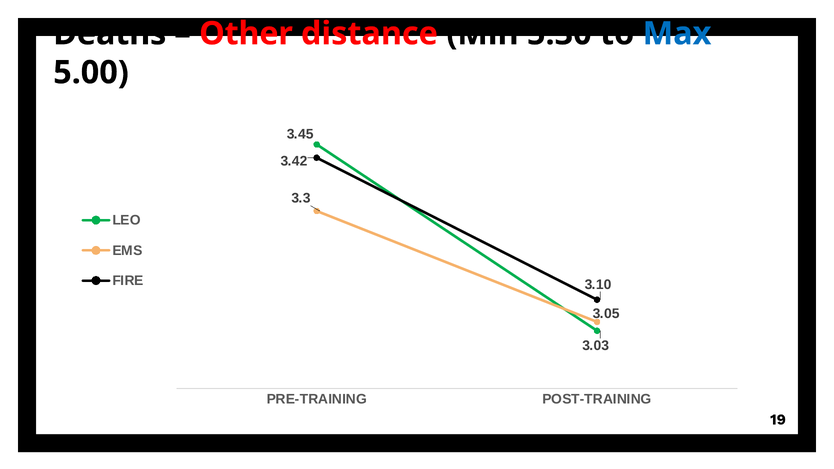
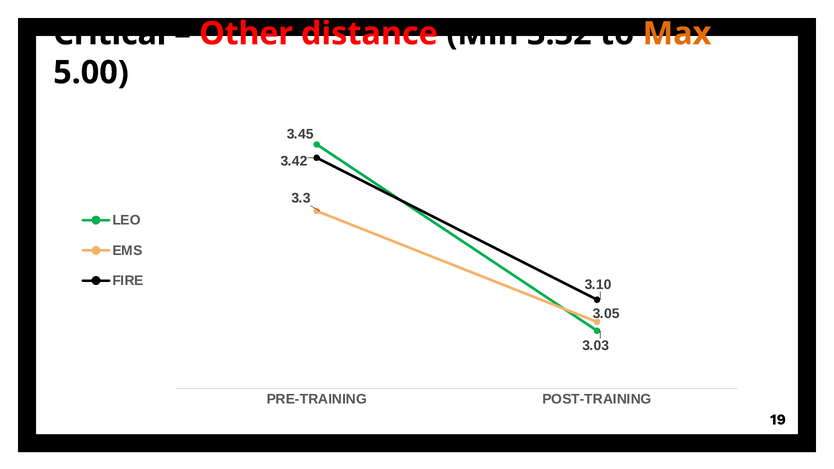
Deaths: Deaths -> Critical (110, 34)
5.30: 5.30 -> 3.32 (559, 34)
Max colour: blue -> orange (677, 34)
